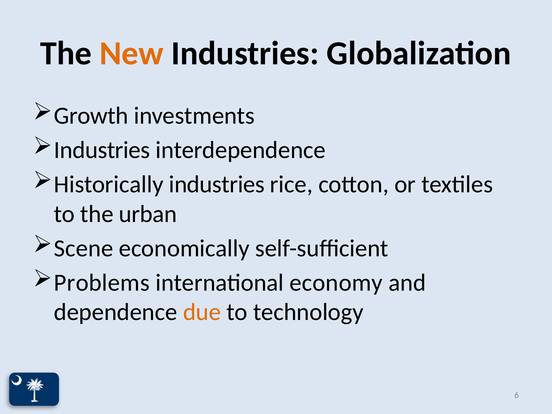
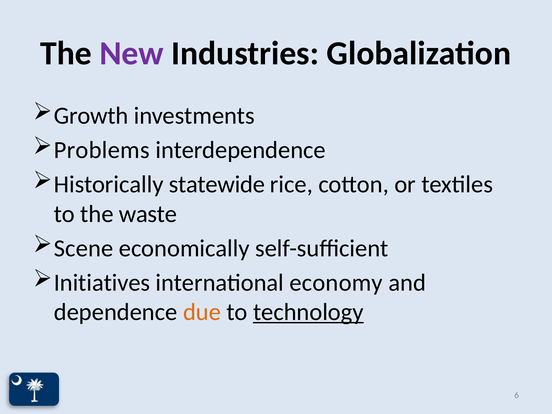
New colour: orange -> purple (131, 53)
Industries: Industries -> Problems (102, 150)
Historically industries: industries -> statewide (217, 185)
urban: urban -> waste (148, 214)
Problems: Problems -> Initiatives (102, 283)
technology underline: none -> present (308, 312)
